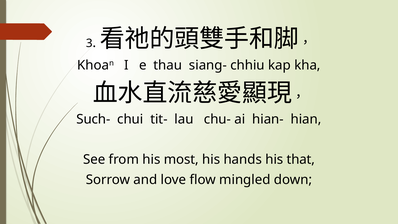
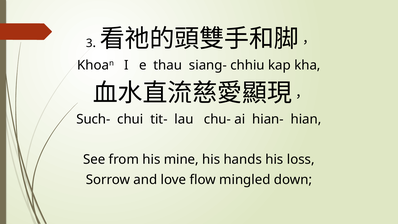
most: most -> mine (181, 159)
that: that -> loss (301, 159)
